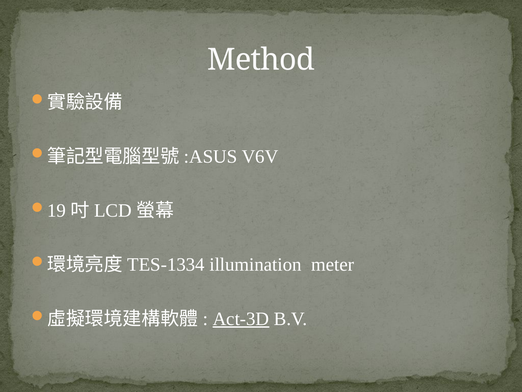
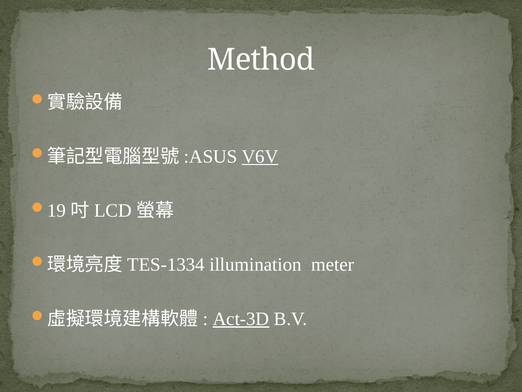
V6V underline: none -> present (260, 156)
